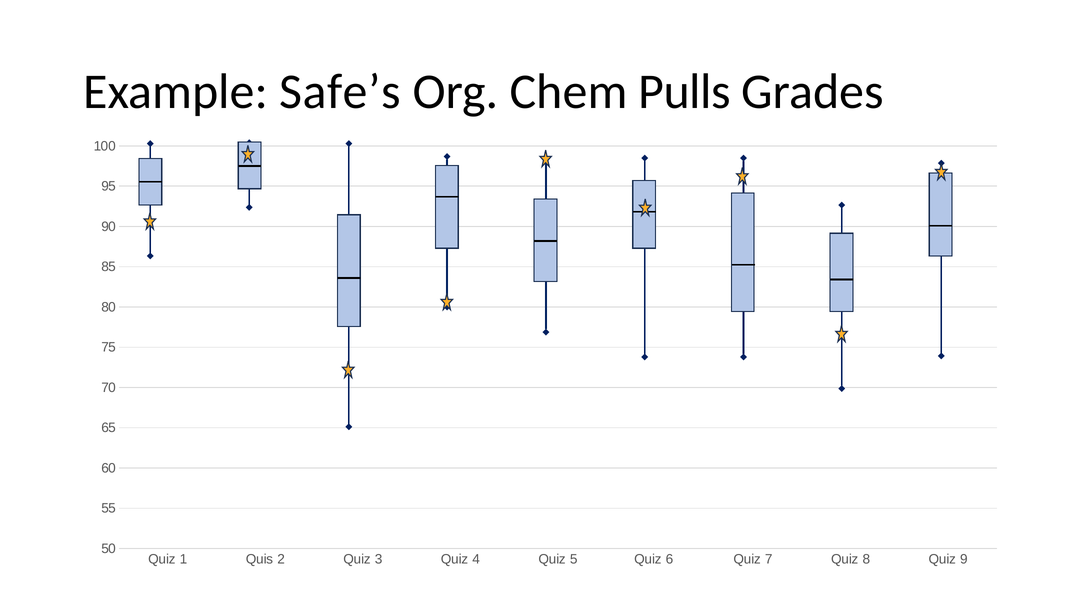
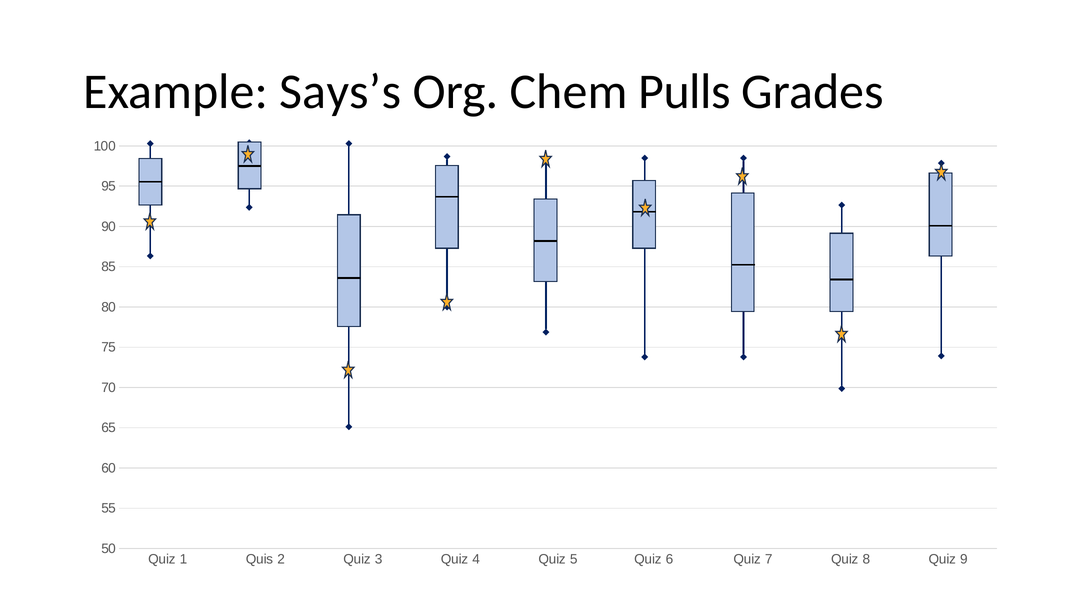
Safe’s: Safe’s -> Says’s (340, 92)
